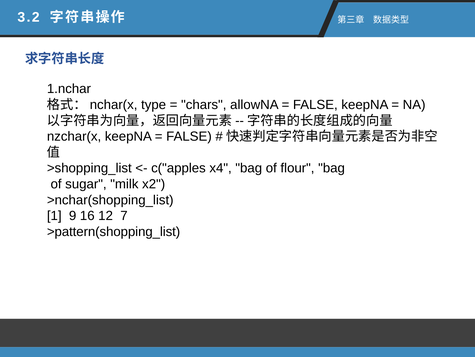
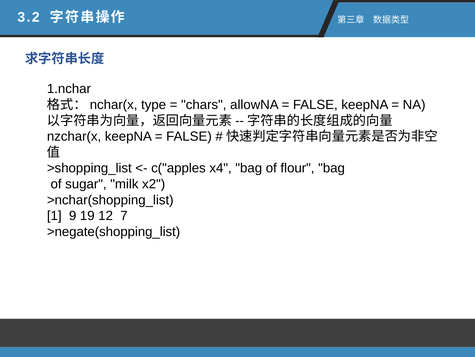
16: 16 -> 19 (87, 215)
>pattern(shopping_list: >pattern(shopping_list -> >negate(shopping_list (114, 231)
